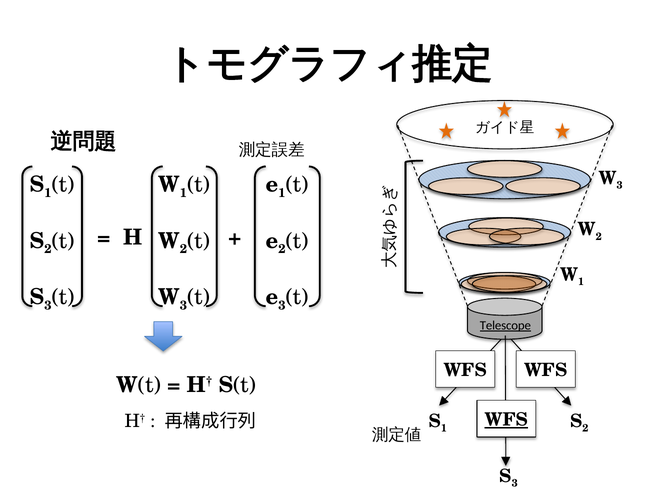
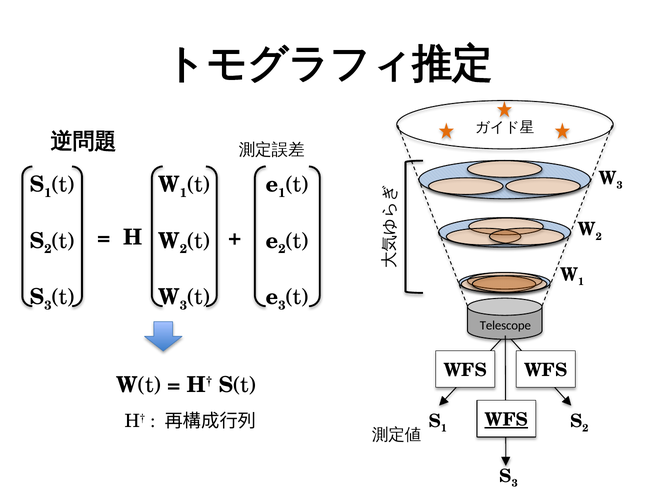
Telescope underline: present -> none (505, 326)
